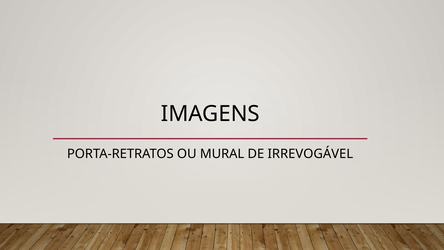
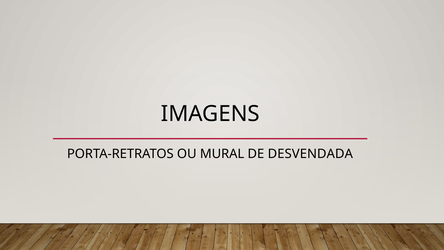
IRREVOGÁVEL: IRREVOGÁVEL -> DESVENDADA (310, 154)
